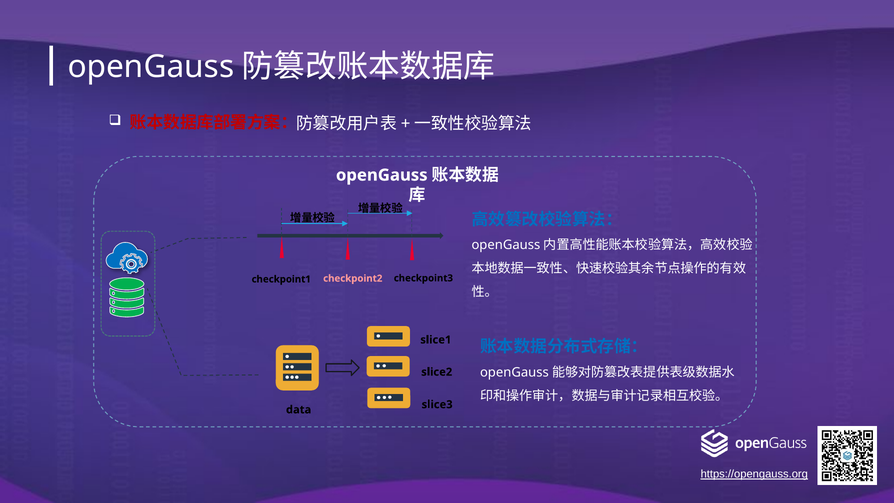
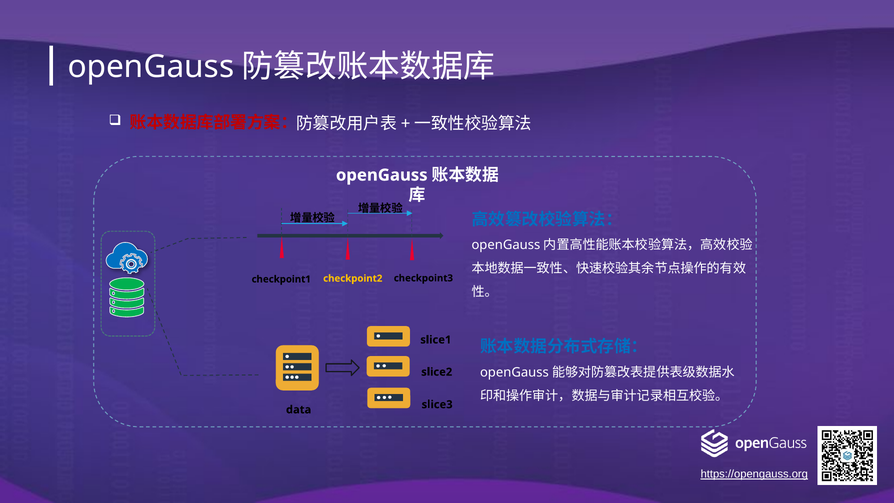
checkpoint2 colour: pink -> yellow (353, 278)
